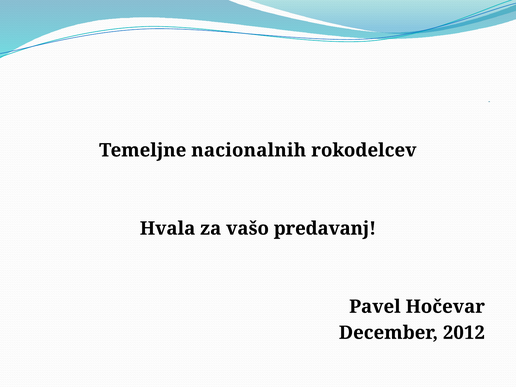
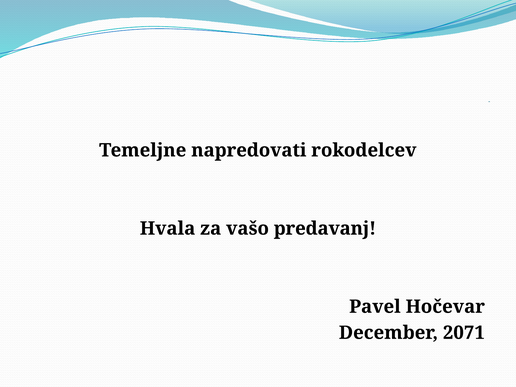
nacionalnih: nacionalnih -> napredovati (249, 150)
2012: 2012 -> 2071 (464, 333)
